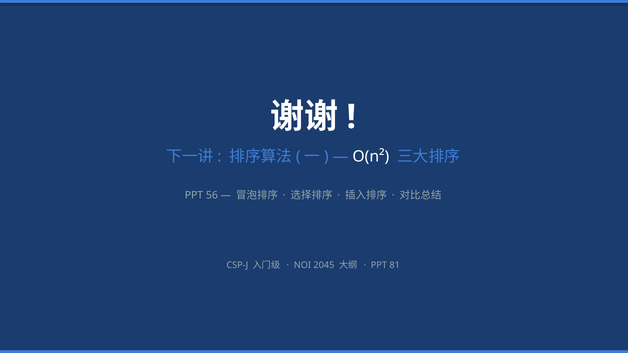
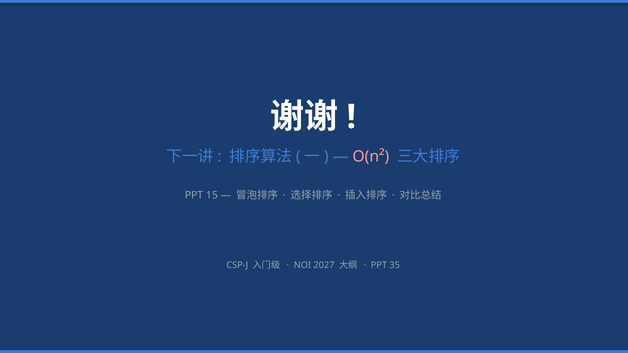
O(n² colour: white -> pink (371, 157)
56: 56 -> 15 (212, 195)
2045: 2045 -> 2027 (324, 265)
81: 81 -> 35 (395, 265)
